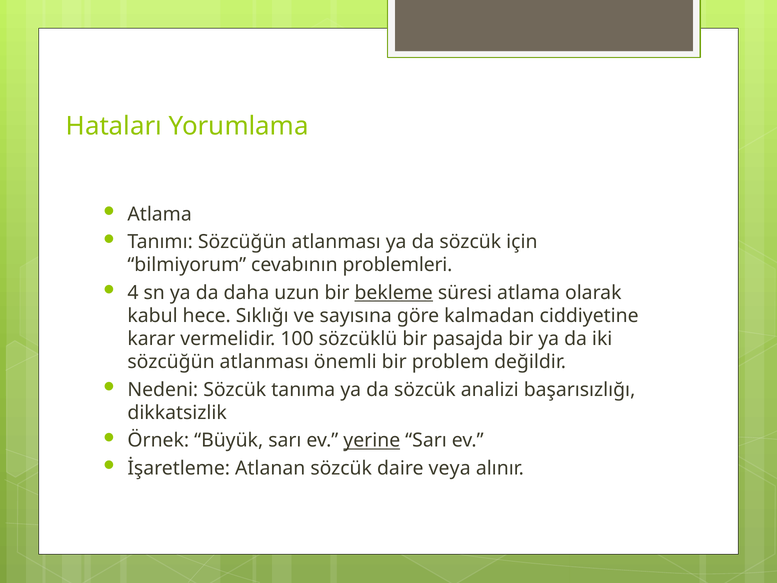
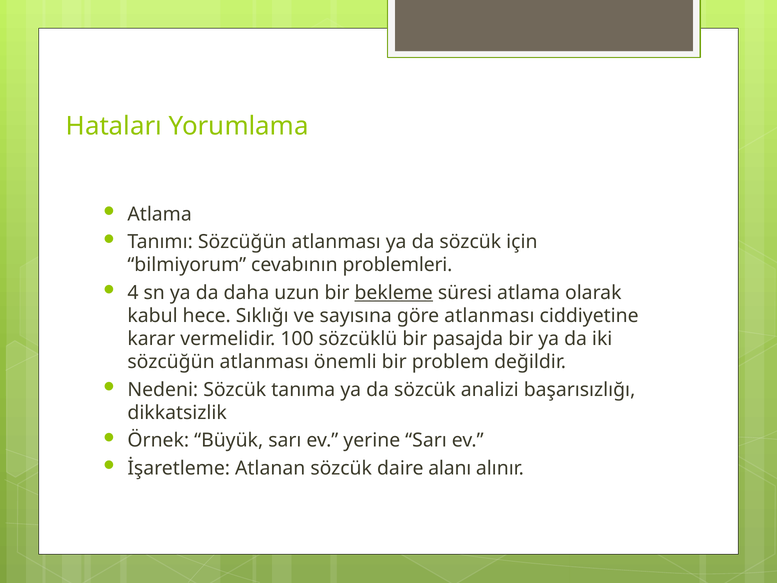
göre kalmadan: kalmadan -> atlanması (489, 316)
yerine underline: present -> none (372, 440)
veya: veya -> alanı (450, 468)
